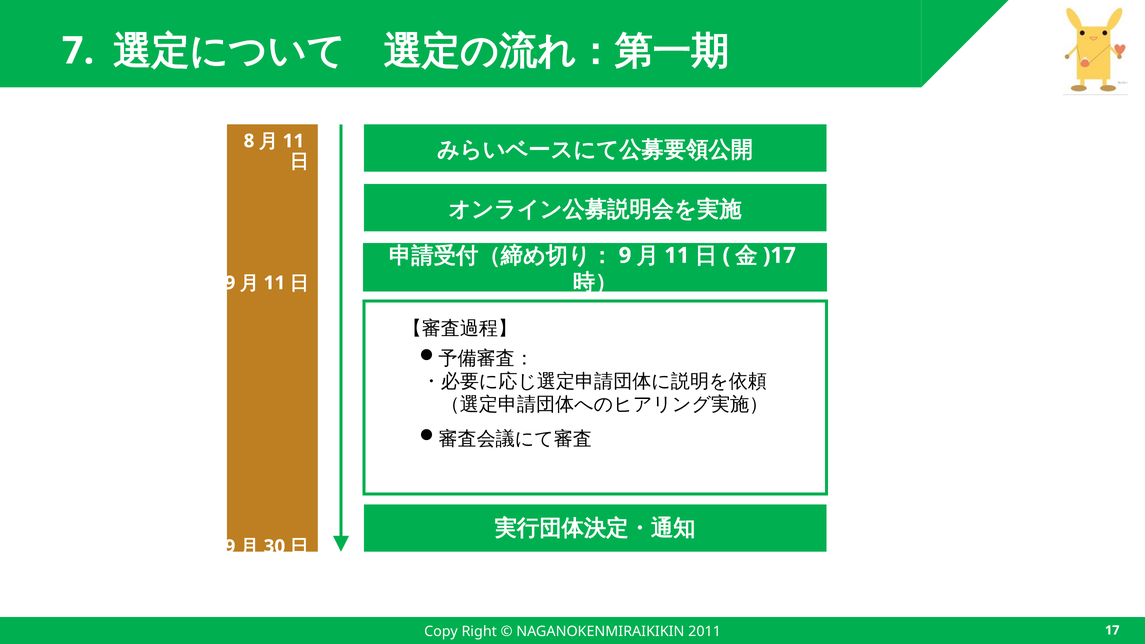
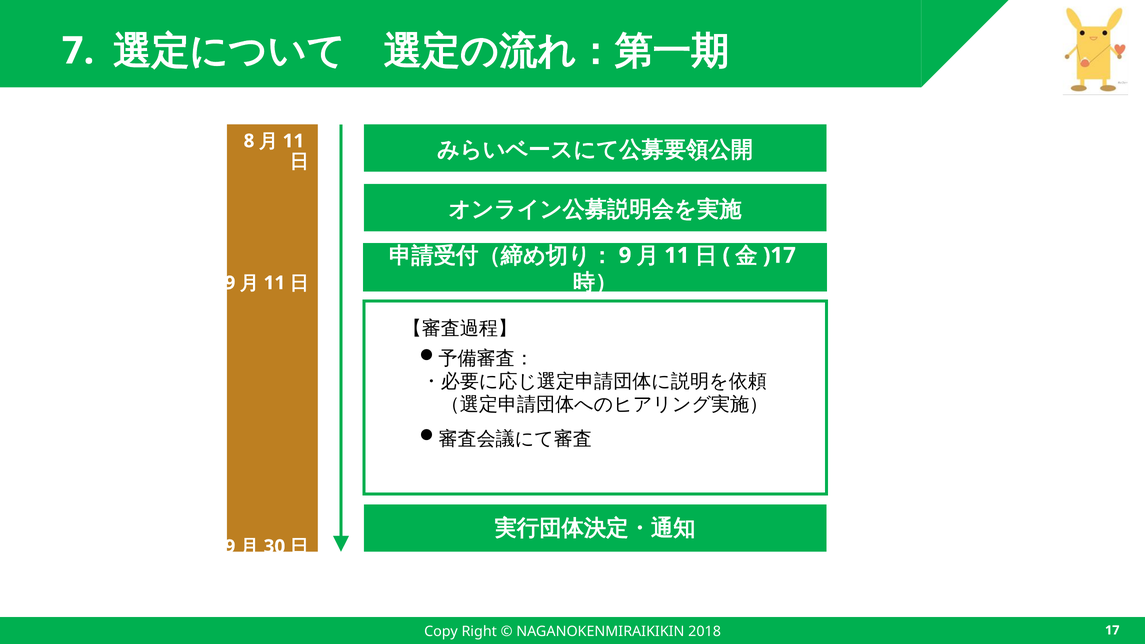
2011: 2011 -> 2018 (705, 632)
